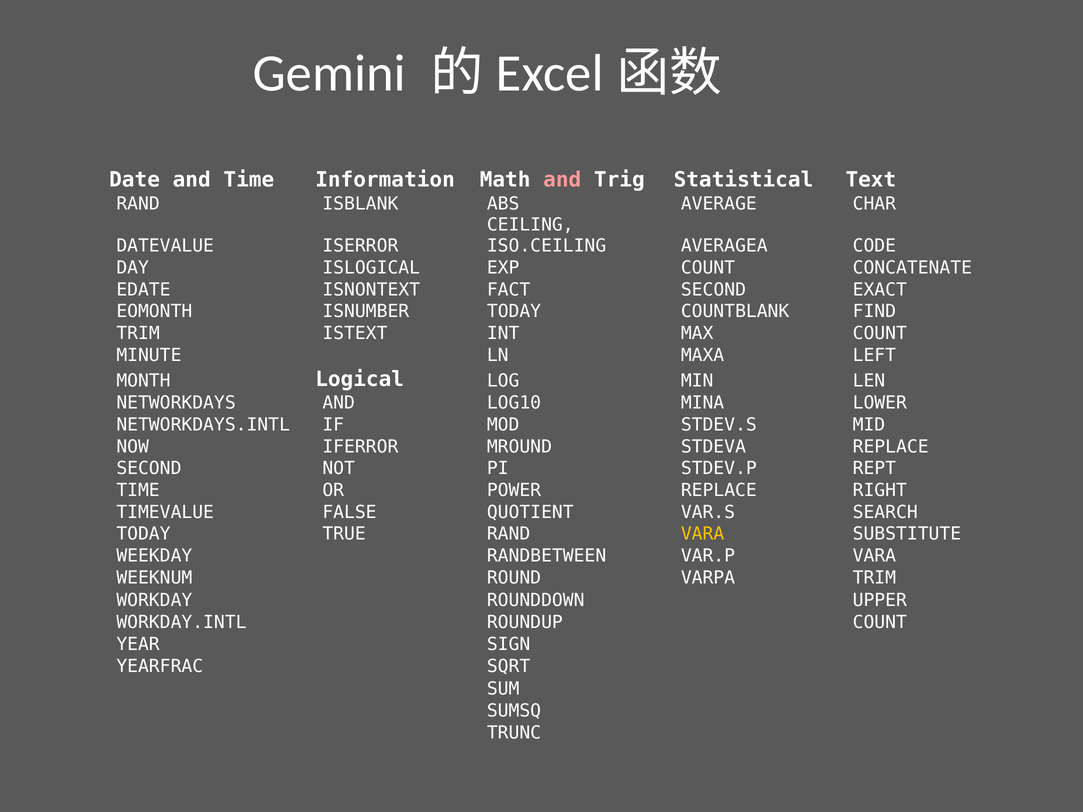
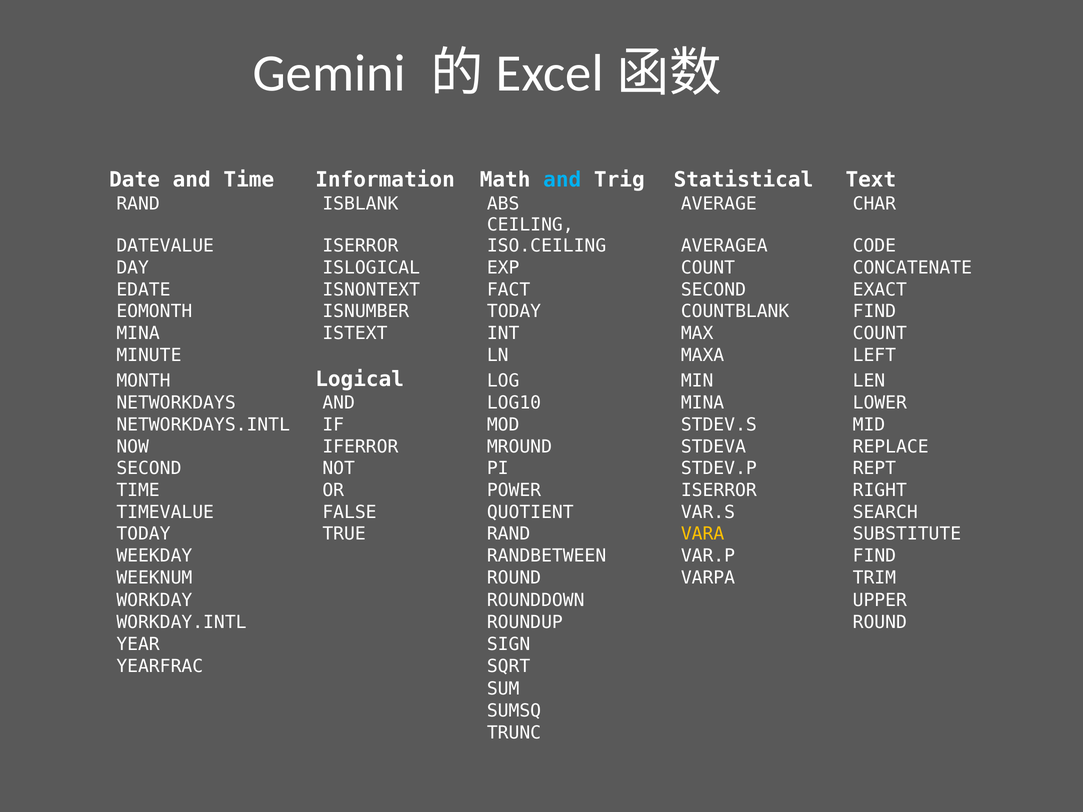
and colour: pink -> light blue (562, 180)
TRIM: TRIM -> MINA (138, 333)
POWER REPLACE: REPLACE -> ISERROR (719, 490)
VAR.P VARA: VARA -> FIND (874, 556)
ROUNDUP COUNT: COUNT -> ROUND (880, 622)
